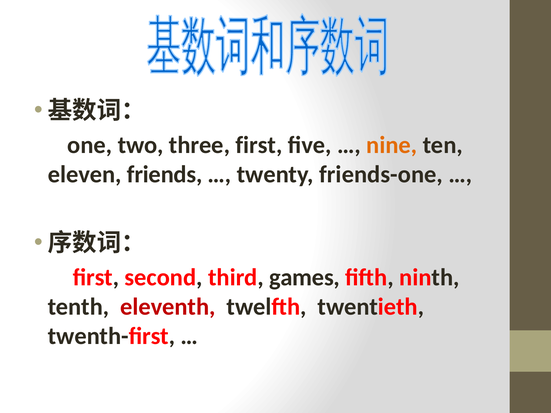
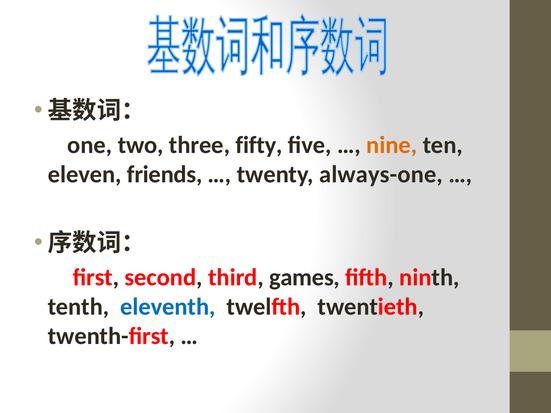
three first: first -> fifty (259, 145)
friends-one: friends-one -> always-one (381, 175)
eleventh colour: red -> blue (168, 307)
